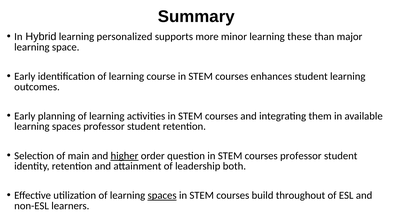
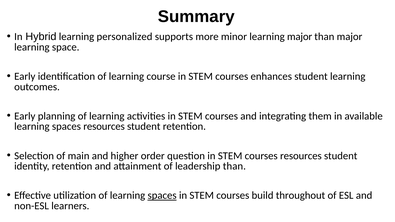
learning these: these -> major (300, 37)
spaces professor: professor -> resources (104, 127)
higher underline: present -> none (124, 156)
courses professor: professor -> resources (301, 156)
leadership both: both -> than (234, 166)
